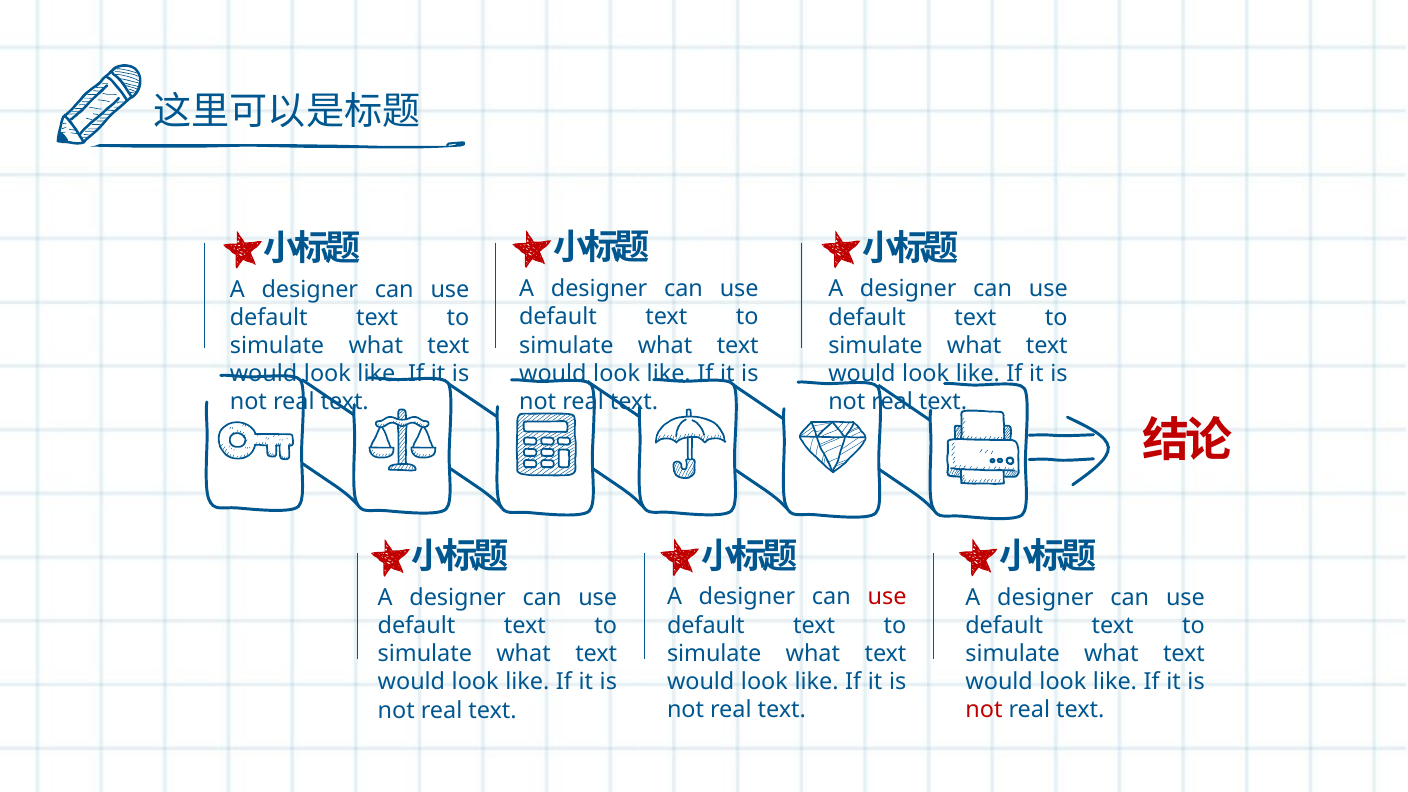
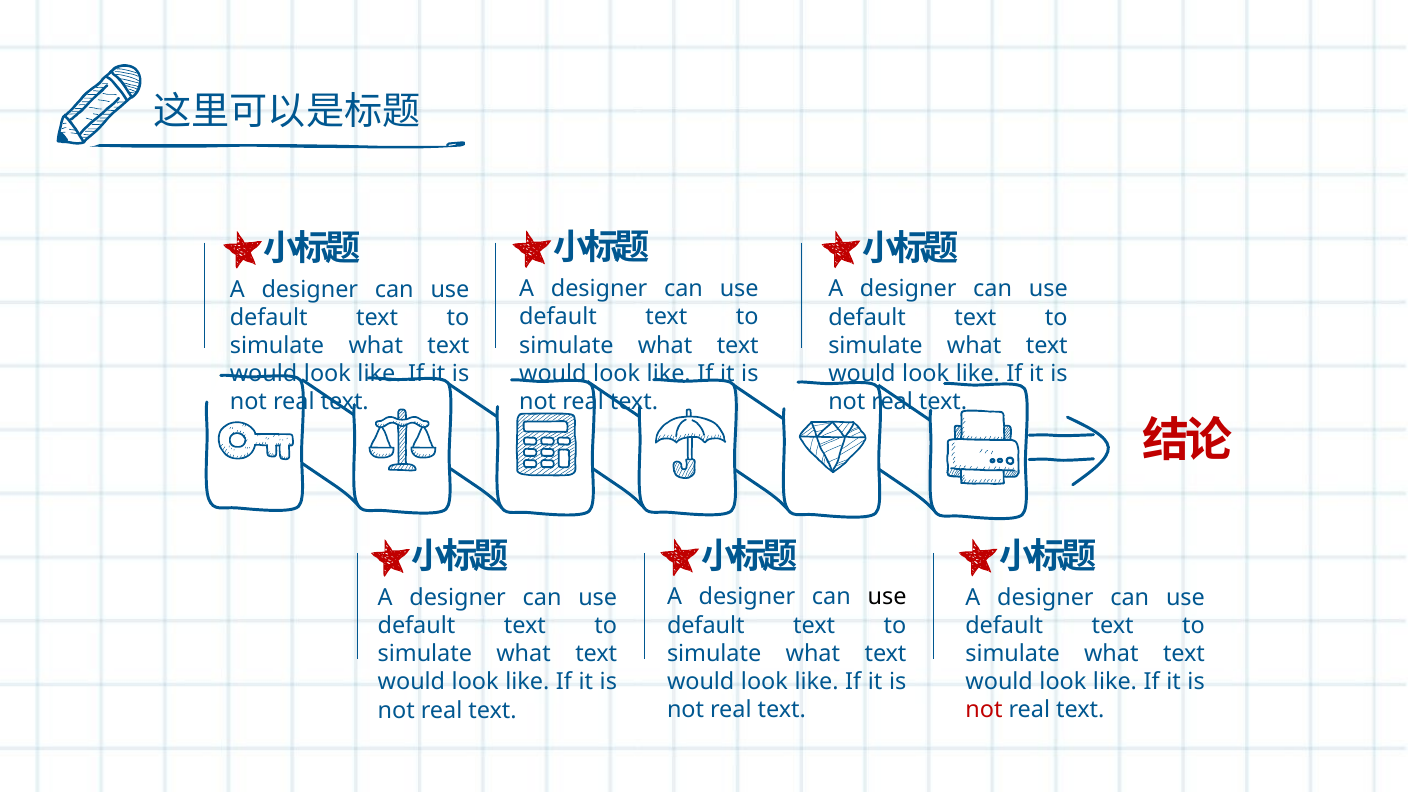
use colour: red -> black (887, 597)
